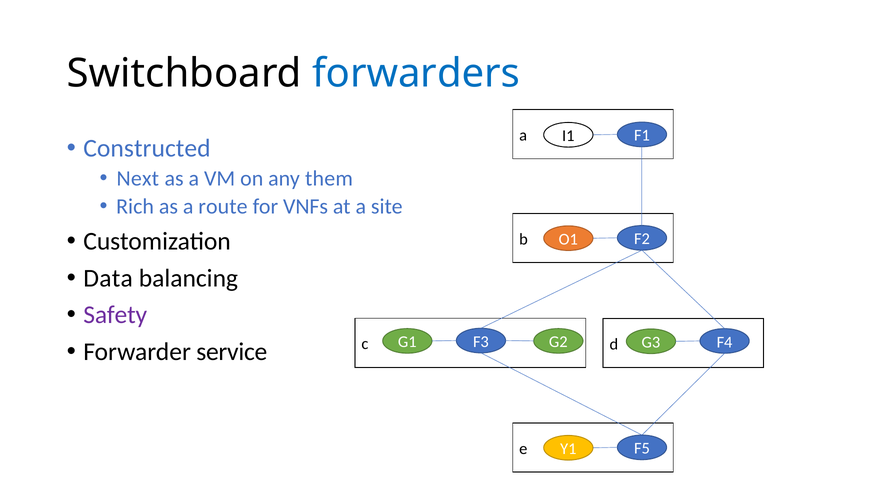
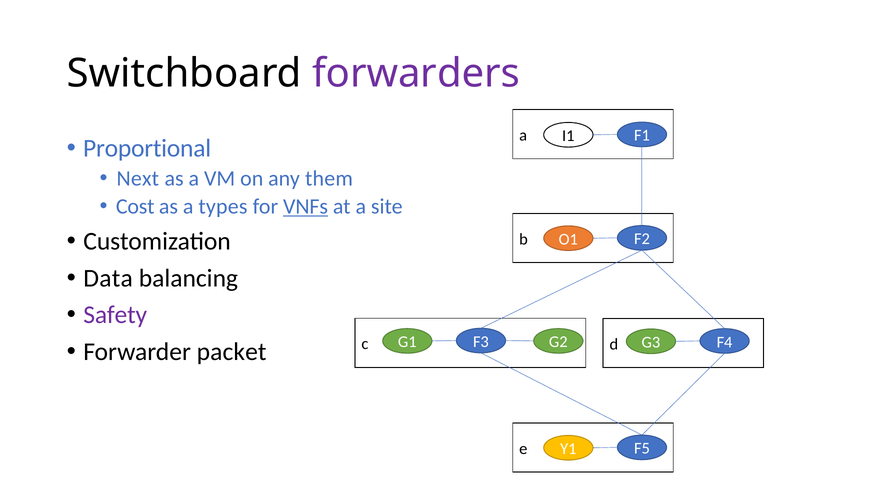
forwarders colour: blue -> purple (416, 74)
Constructed: Constructed -> Proportional (147, 148)
Rich: Rich -> Cost (135, 207)
route: route -> types (223, 207)
VNFs underline: none -> present (306, 207)
service: service -> packet (232, 352)
